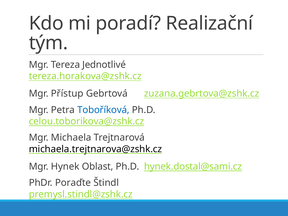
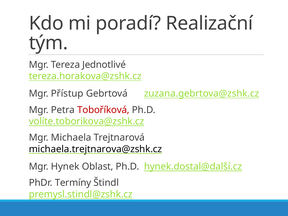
Toboříková colour: blue -> red (103, 110)
celou.toborikova@zshk.cz: celou.toborikova@zshk.cz -> volíte.toborikova@zshk.cz (87, 121)
hynek.dostal@sami.cz: hynek.dostal@sami.cz -> hynek.dostal@další.cz (193, 167)
Poraďte: Poraďte -> Termíny (73, 183)
